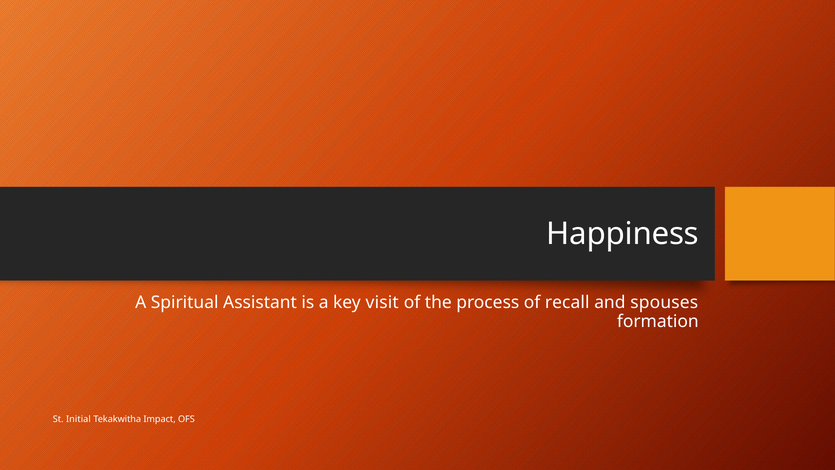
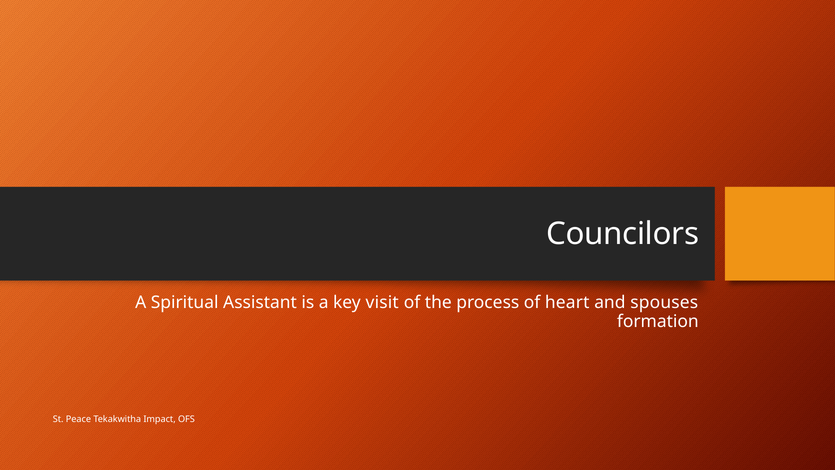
Happiness: Happiness -> Councilors (623, 234)
recall: recall -> heart (567, 302)
Initial: Initial -> Peace (78, 419)
